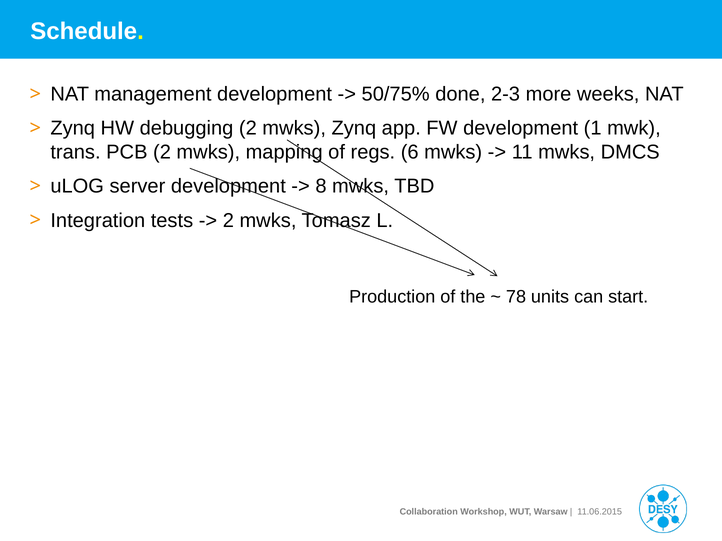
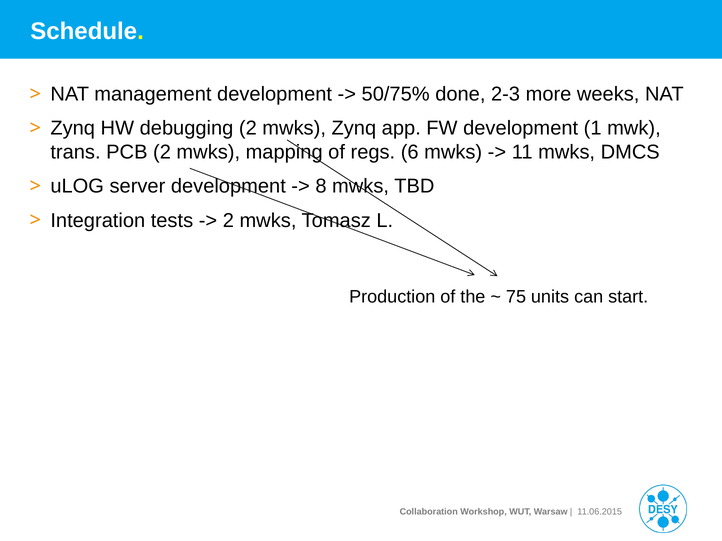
78: 78 -> 75 (516, 297)
